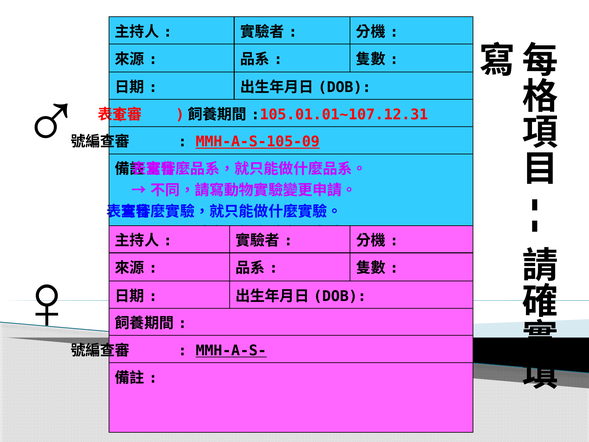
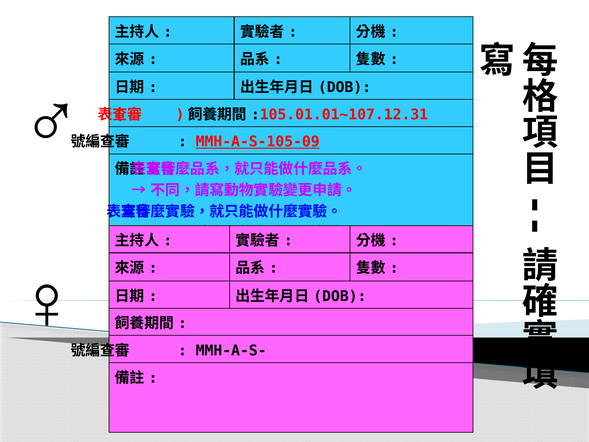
MMH-A-S- underline: present -> none (231, 350)
